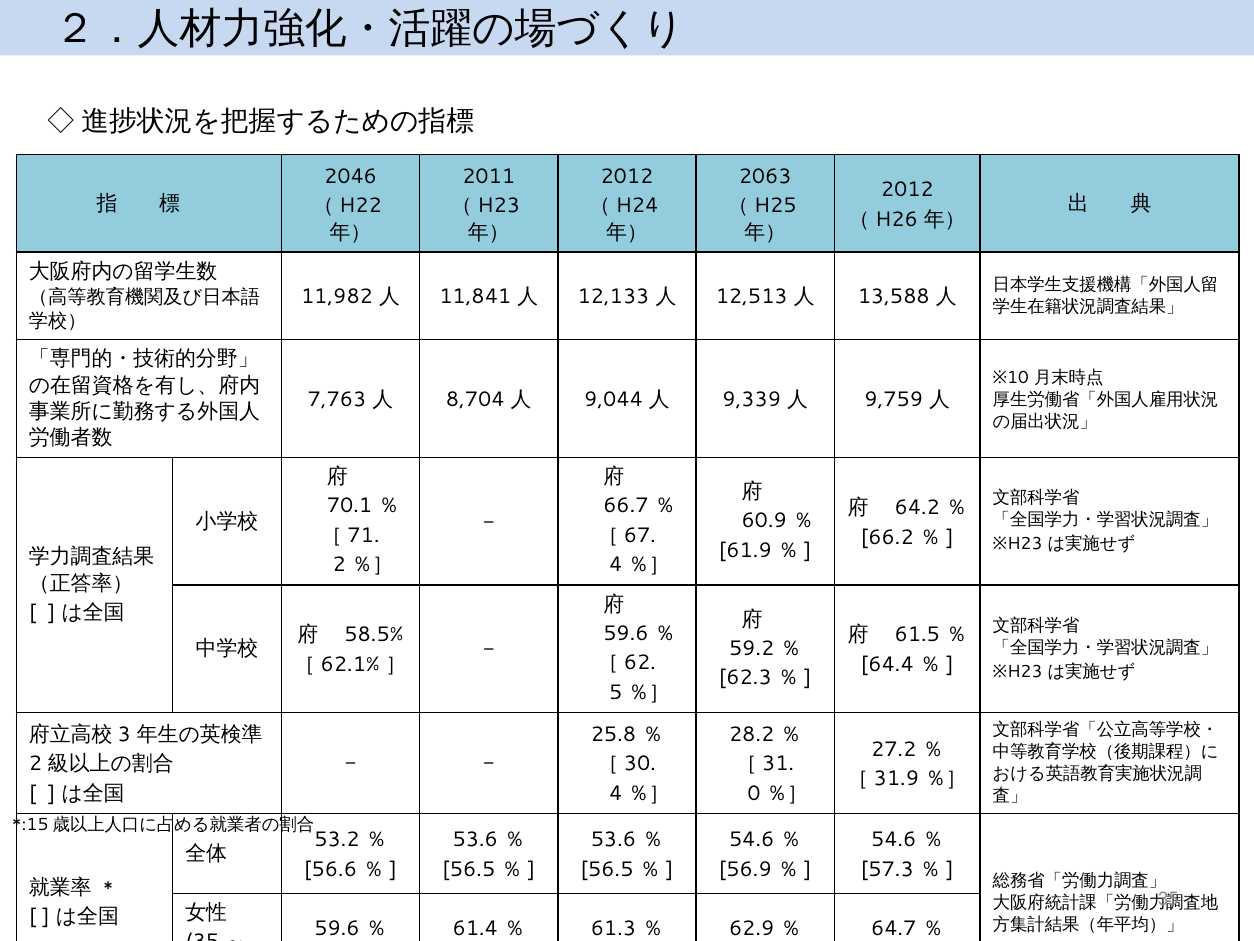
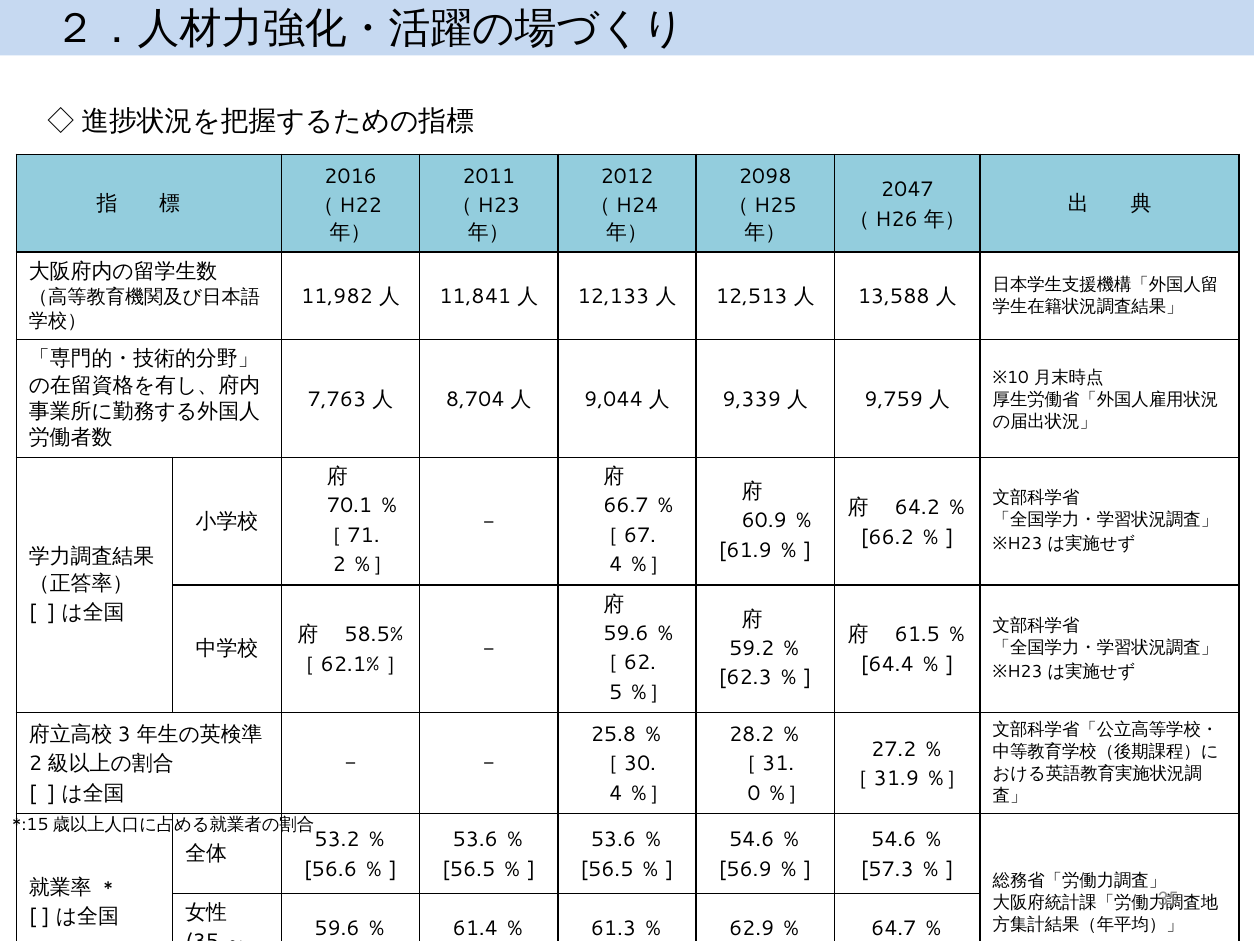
2046: 2046 -> 2016 (351, 176)
2063: 2063 -> 2098 (765, 176)
2012: 2012 -> 2047 (907, 190)
